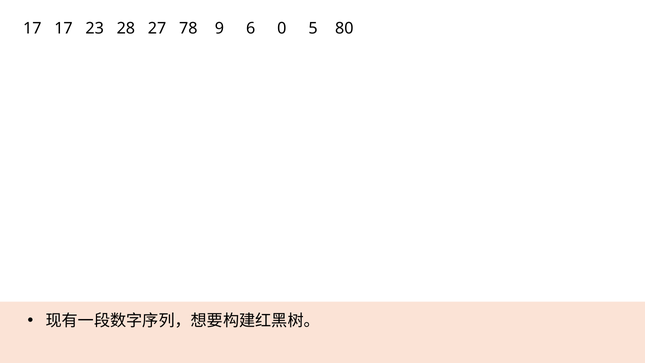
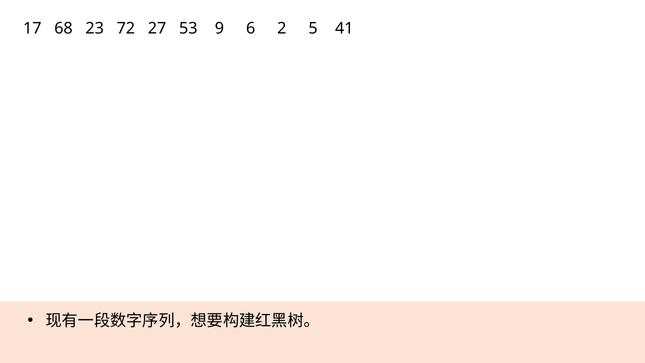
17 17: 17 -> 68 (63, 28)
28: 28 -> 72 (126, 28)
78: 78 -> 53 (188, 28)
0: 0 -> 2 (282, 28)
80: 80 -> 41 (344, 28)
